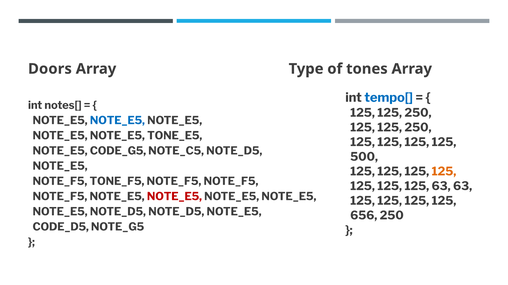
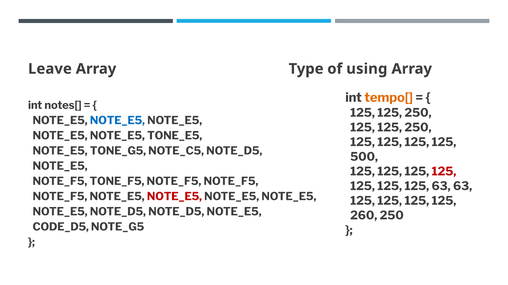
Doors: Doors -> Leave (50, 69)
tones: tones -> using (367, 69)
tempo[ colour: blue -> orange (389, 98)
CODE_G5: CODE_G5 -> TONE_G5 (118, 151)
125 colour: orange -> red (444, 172)
656: 656 -> 260 (364, 216)
